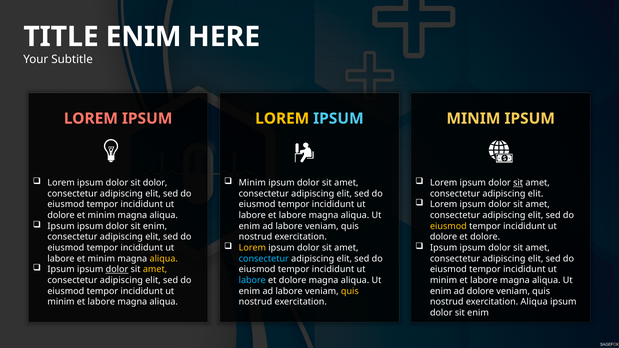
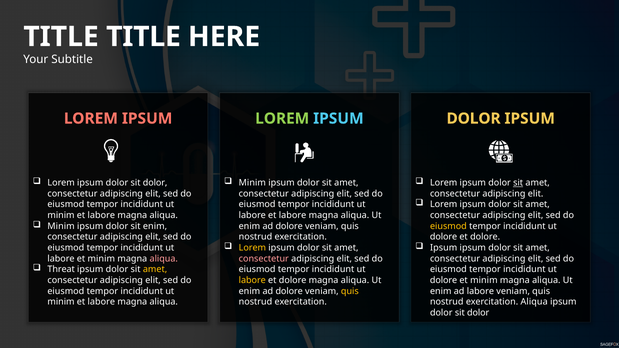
ENIM: ENIM -> TITLE (144, 37)
LOREM colour: yellow -> light green (282, 119)
MINIM: MINIM -> DOLOR (474, 119)
dolore: dolore -> minim (61, 215)
minim: minim -> labore (101, 215)
Ipsum: Ipsum -> Minim (61, 226)
labore: labore -> dolore (289, 226)
aliqua colour: yellow -> pink (164, 259)
consectetur colour: light blue -> pink (264, 259)
Ipsum: Ipsum -> Threat (61, 270)
dolor underline: present -> none (117, 270)
labore colour: light blue -> yellow (252, 280)
minim: minim -> dolore (444, 280)
labore: labore -> minim (484, 280)
labore: labore -> dolore (289, 291)
ad dolore: dolore -> labore (480, 291)
enim: enim -> dolor (478, 313)
